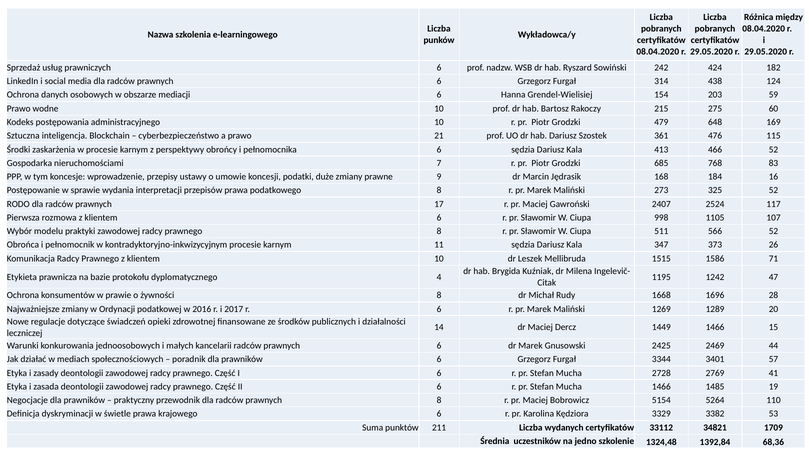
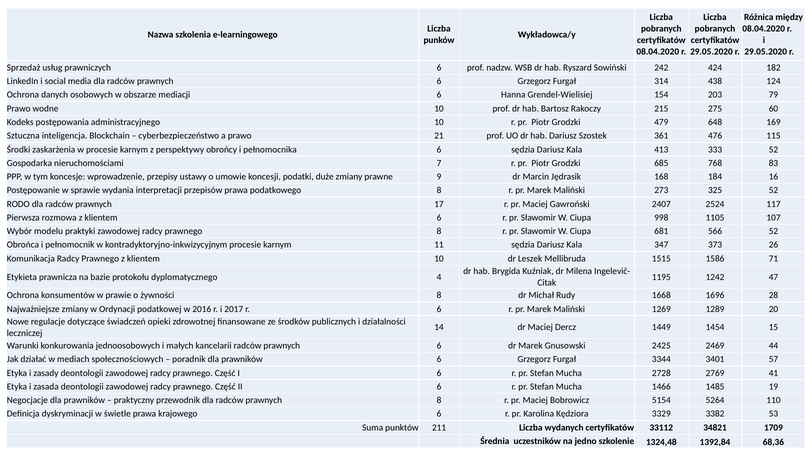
59: 59 -> 79 (773, 95)
466: 466 -> 333 (715, 149)
511: 511 -> 681 (661, 231)
1449 1466: 1466 -> 1454 (715, 327)
